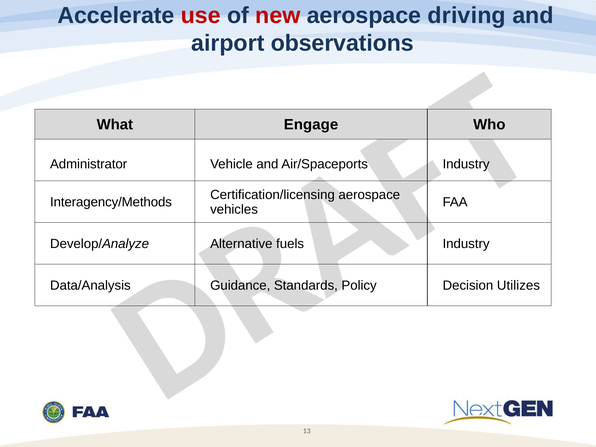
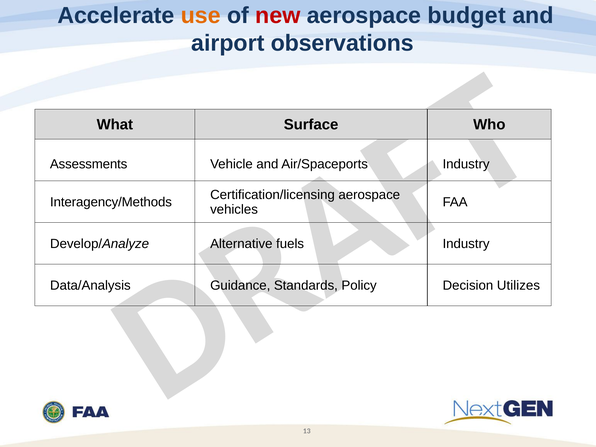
use colour: red -> orange (201, 15)
driving: driving -> budget (467, 15)
Engage: Engage -> Surface (311, 125)
Administrator: Administrator -> Assessments (89, 164)
